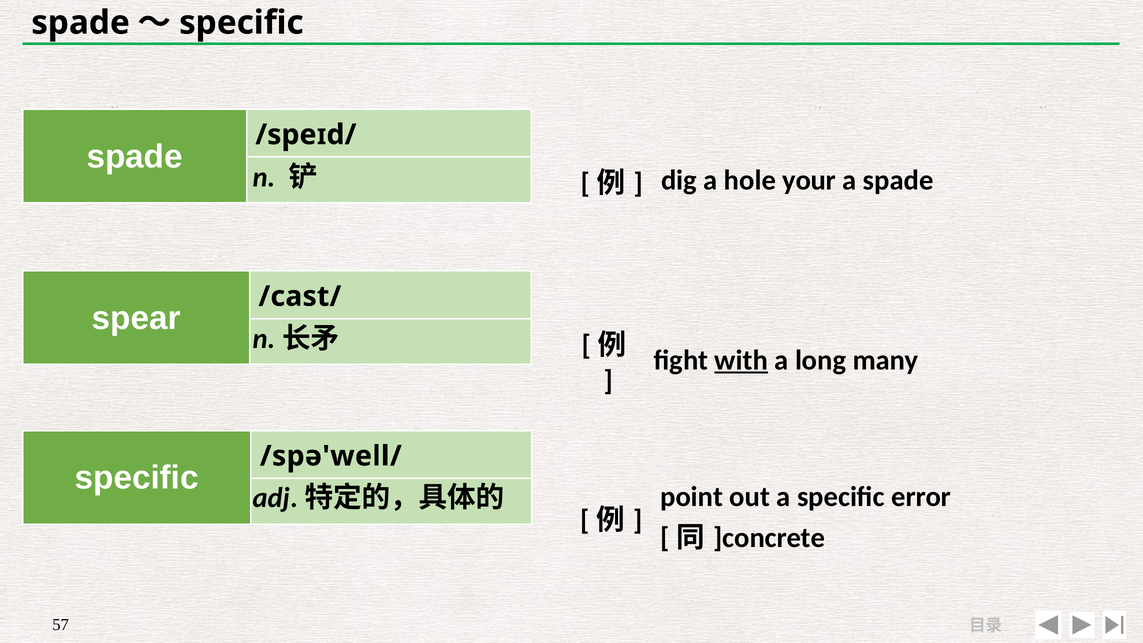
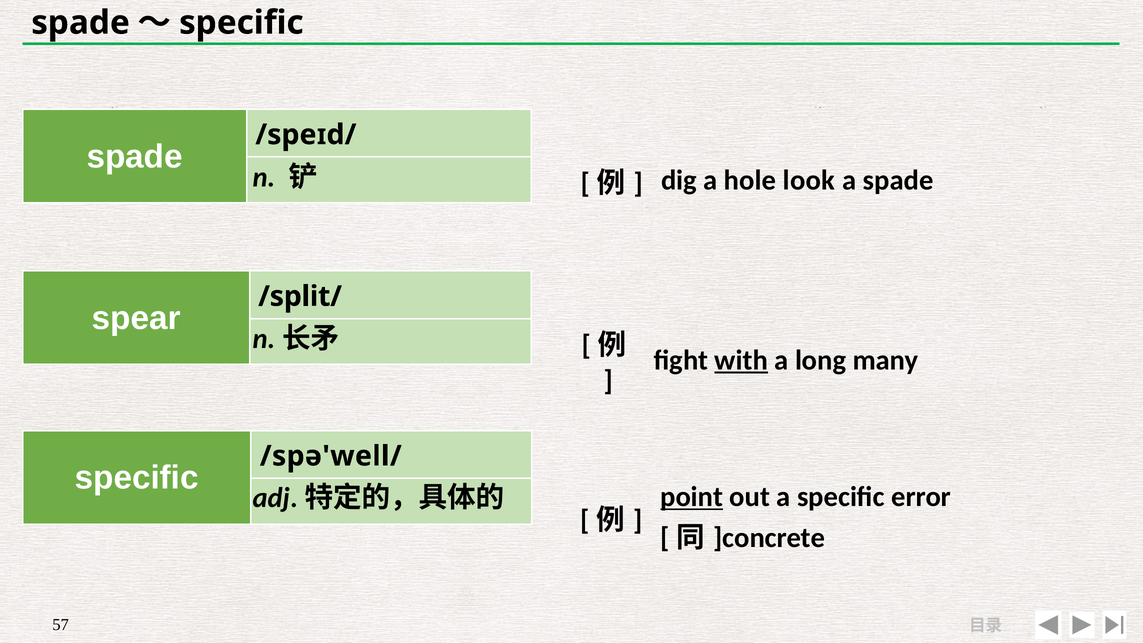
your: your -> look (809, 180)
/cast/: /cast/ -> /split/ (300, 296)
point underline: none -> present (692, 497)
